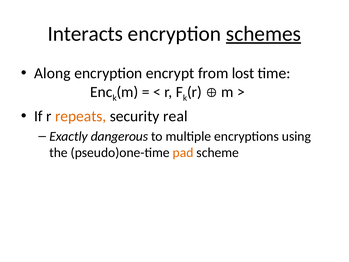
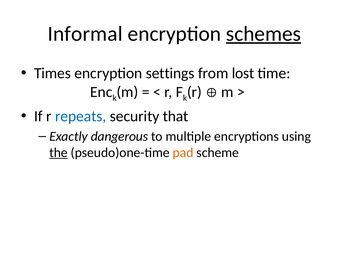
Interacts: Interacts -> Informal (85, 34)
Along: Along -> Times (52, 73)
encrypt: encrypt -> settings (170, 73)
repeats colour: orange -> blue (81, 116)
real: real -> that (176, 116)
the underline: none -> present (58, 152)
